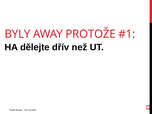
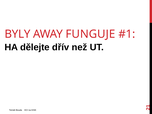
PROTOŽE: PROTOŽE -> FUNGUJE (90, 34)
